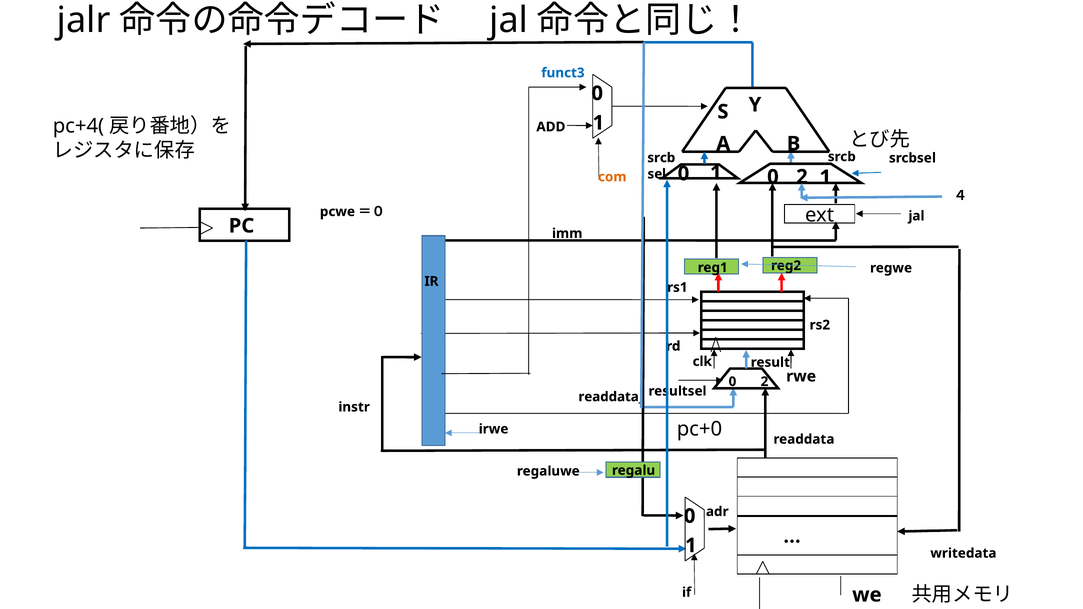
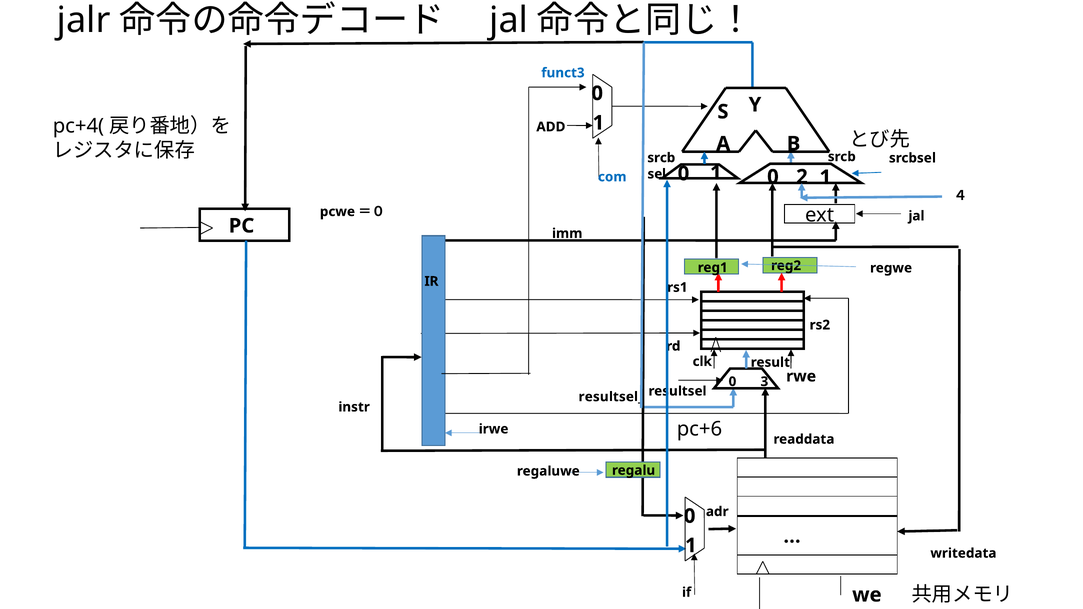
com colour: orange -> blue (612, 177)
0 2: 2 -> 3 (764, 382)
readdata_: readdata_ -> resultsel_ (611, 397)
pc+0: pc+0 -> pc+6 (699, 429)
